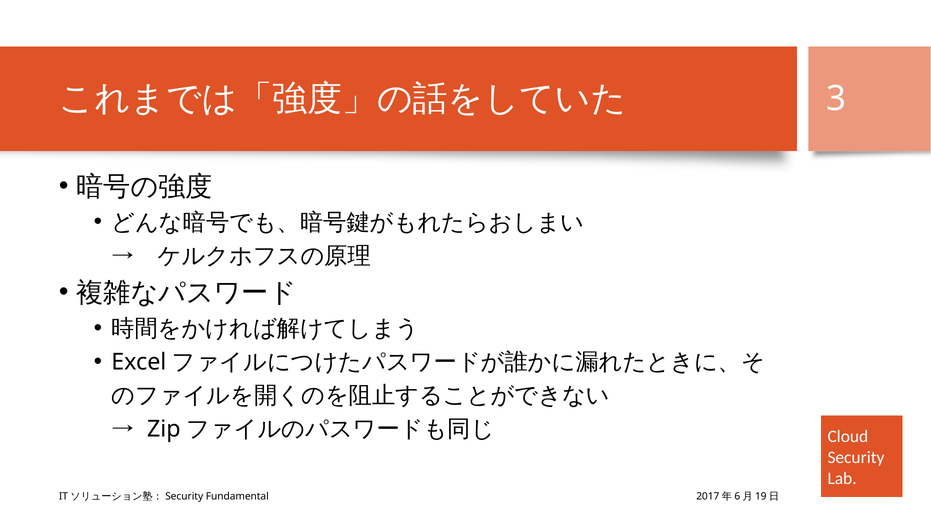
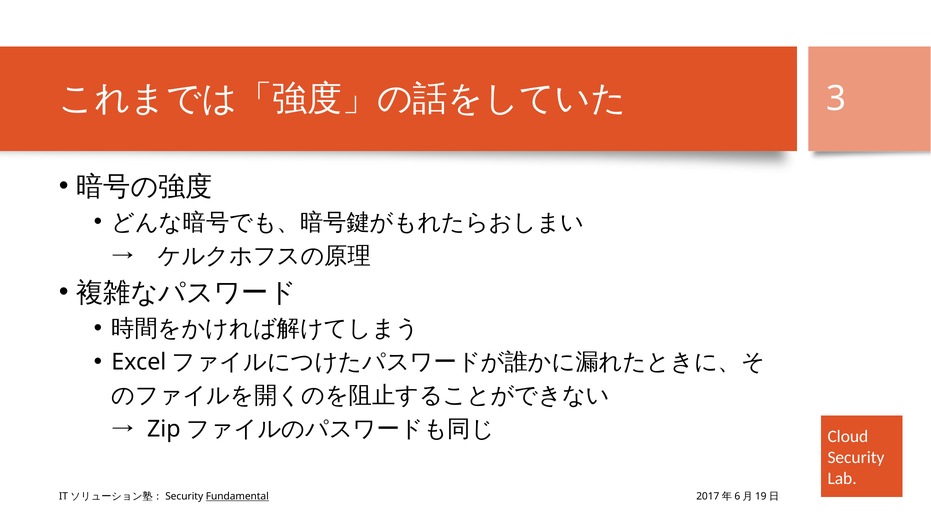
Fundamental underline: none -> present (237, 496)
